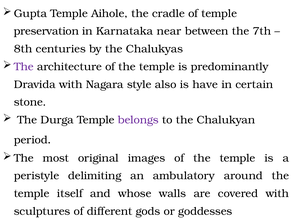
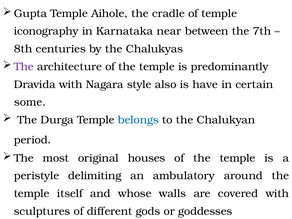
preservation: preservation -> iconography (46, 31)
stone: stone -> some (30, 102)
belongs colour: purple -> blue (138, 120)
images: images -> houses (147, 158)
